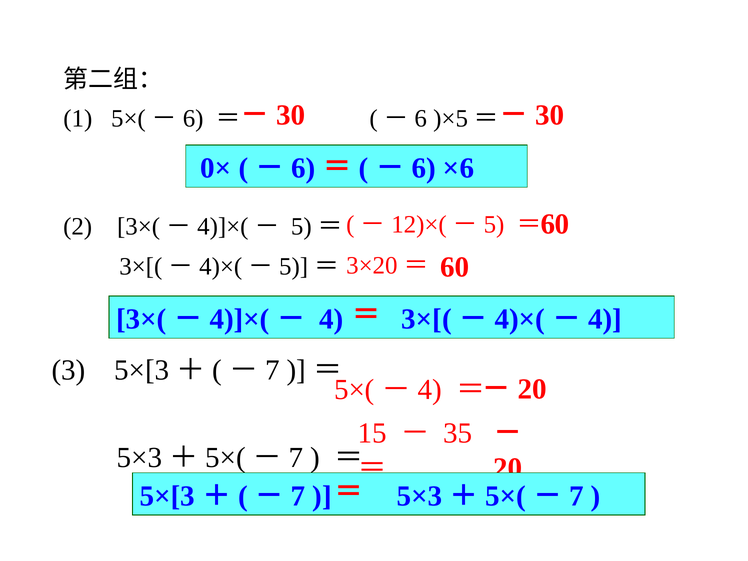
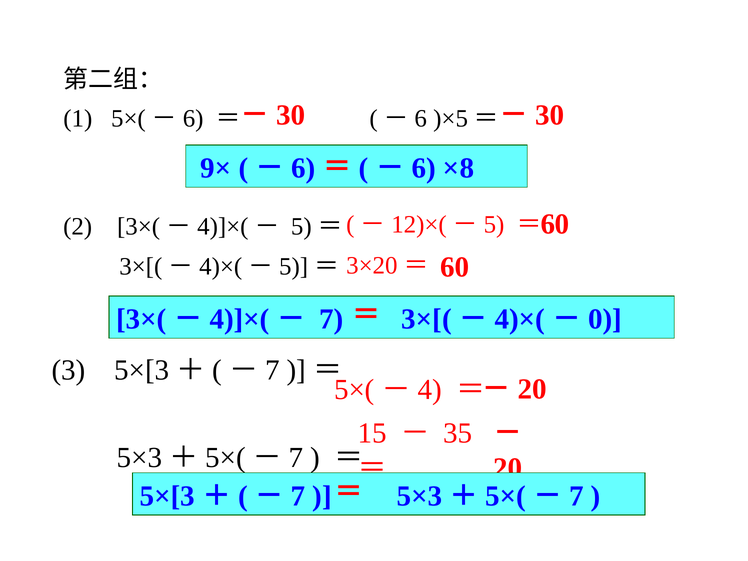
0×: 0× -> 9× (216, 168)
×6: ×6 -> ×8 (459, 168)
4: 4 -> 7 (331, 319)
4: 4 -> 0 (605, 319)
